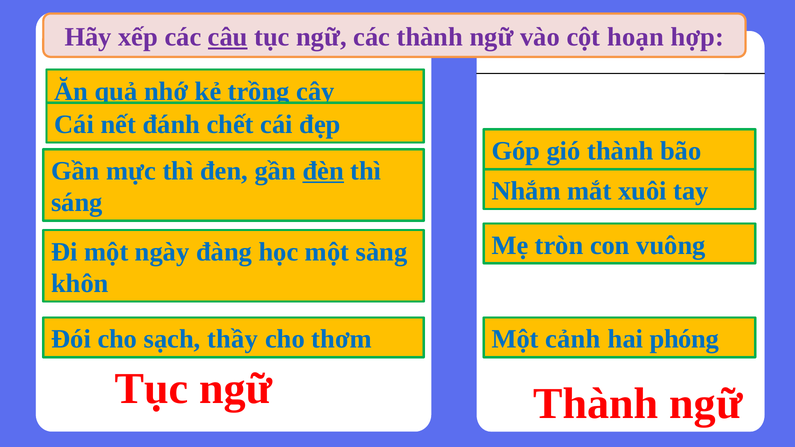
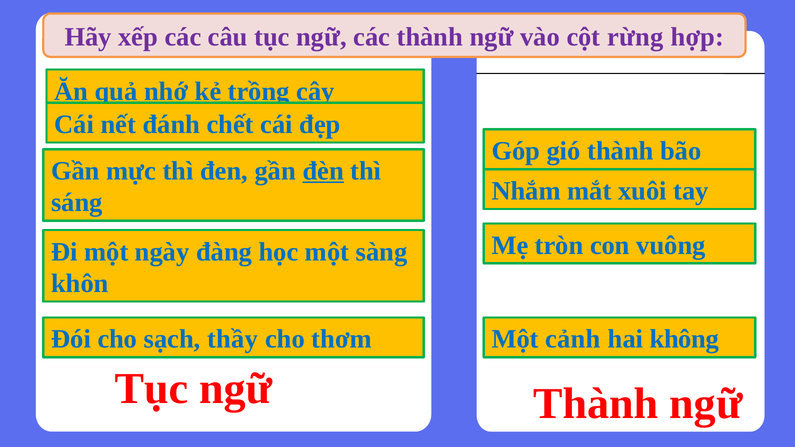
câu underline: present -> none (228, 37)
hoạn: hoạn -> rừng (635, 37)
phóng: phóng -> không (684, 339)
